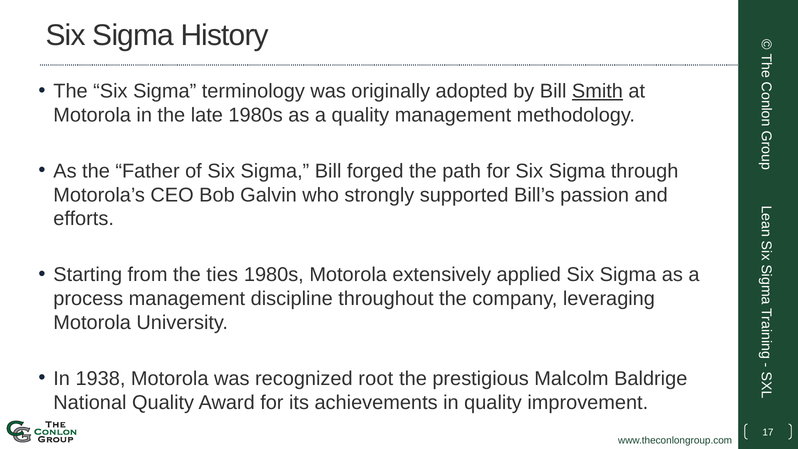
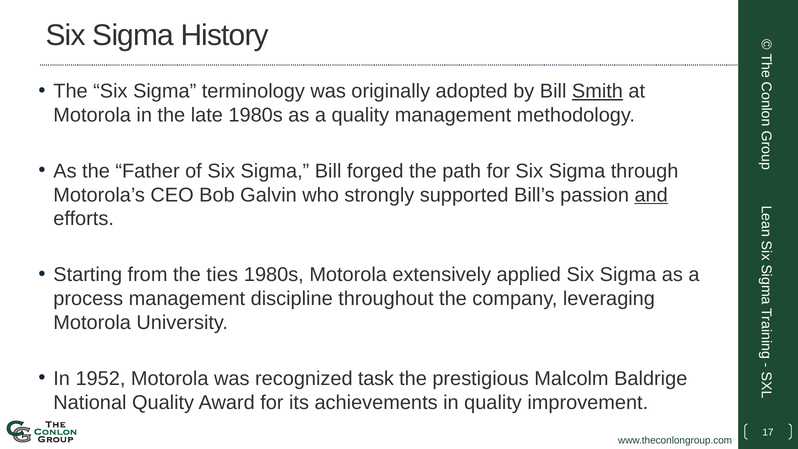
and underline: none -> present (651, 195)
1938: 1938 -> 1952 (100, 378)
root: root -> task (376, 378)
